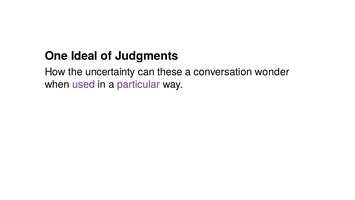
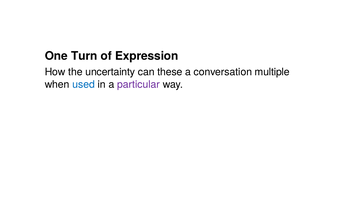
Ideal: Ideal -> Turn (84, 56)
Judgments: Judgments -> Expression (147, 56)
wonder: wonder -> multiple (272, 72)
used colour: purple -> blue (84, 84)
